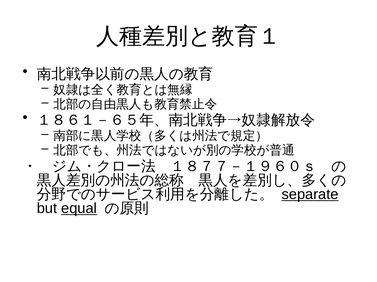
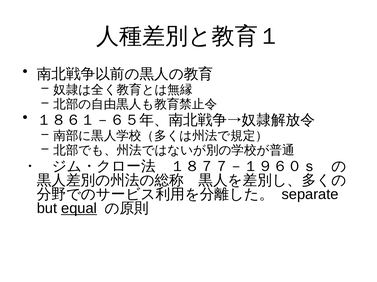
separate underline: present -> none (310, 195)
